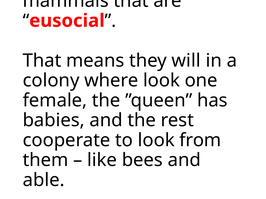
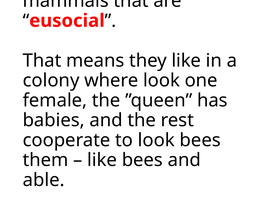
they will: will -> like (186, 61)
look from: from -> bees (200, 140)
